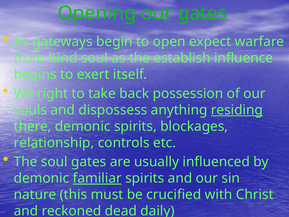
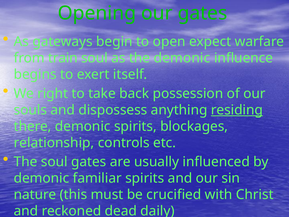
bind: bind -> train (63, 58)
the establish: establish -> demonic (182, 58)
familiar underline: present -> none (97, 178)
